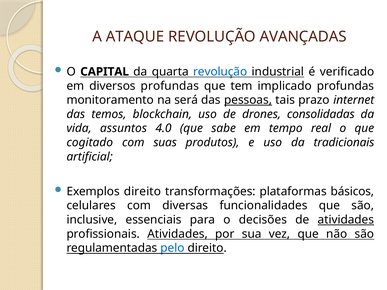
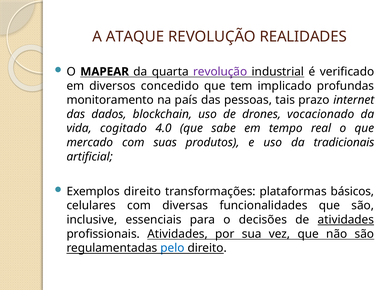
AVANÇADAS: AVANÇADAS -> REALIDADES (303, 37)
CAPITAL: CAPITAL -> MAPEAR (105, 72)
revolução colour: blue -> purple (220, 72)
diversos profundas: profundas -> concedido (170, 86)
será: será -> país (186, 100)
pessoas underline: present -> none (248, 100)
temos: temos -> dados (109, 114)
consolidadas: consolidadas -> vocacionado (321, 114)
assuntos: assuntos -> cogitado (123, 128)
cogitado: cogitado -> mercado (90, 143)
